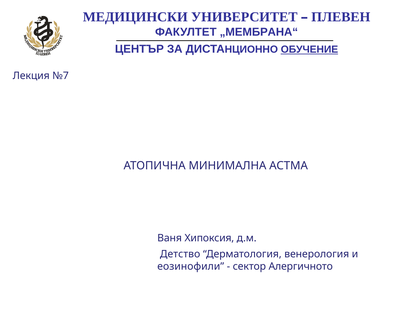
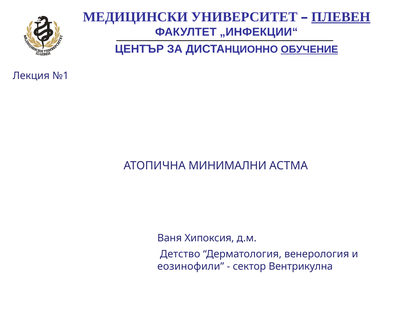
ПЛЕВЕН underline: none -> present (341, 17)
„МЕМБРАНА“: „МЕМБРАНА“ -> „ИНФЕКЦИИ“ (259, 32)
№7: №7 -> №1 (61, 76)
МИНИМАЛНА: МИНИМАЛНА -> МИНИМАЛНИ (228, 166)
Алергичното: Алергичното -> Вентрикулна (301, 266)
